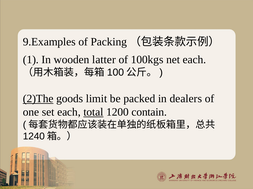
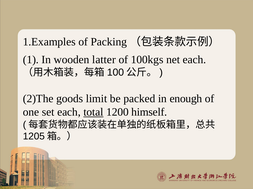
9.Examples: 9.Examples -> 1.Examples (49, 42)
2)The underline: present -> none (38, 99)
dealers: dealers -> enough (186, 99)
contain: contain -> himself (149, 113)
1240: 1240 -> 1205 (34, 137)
